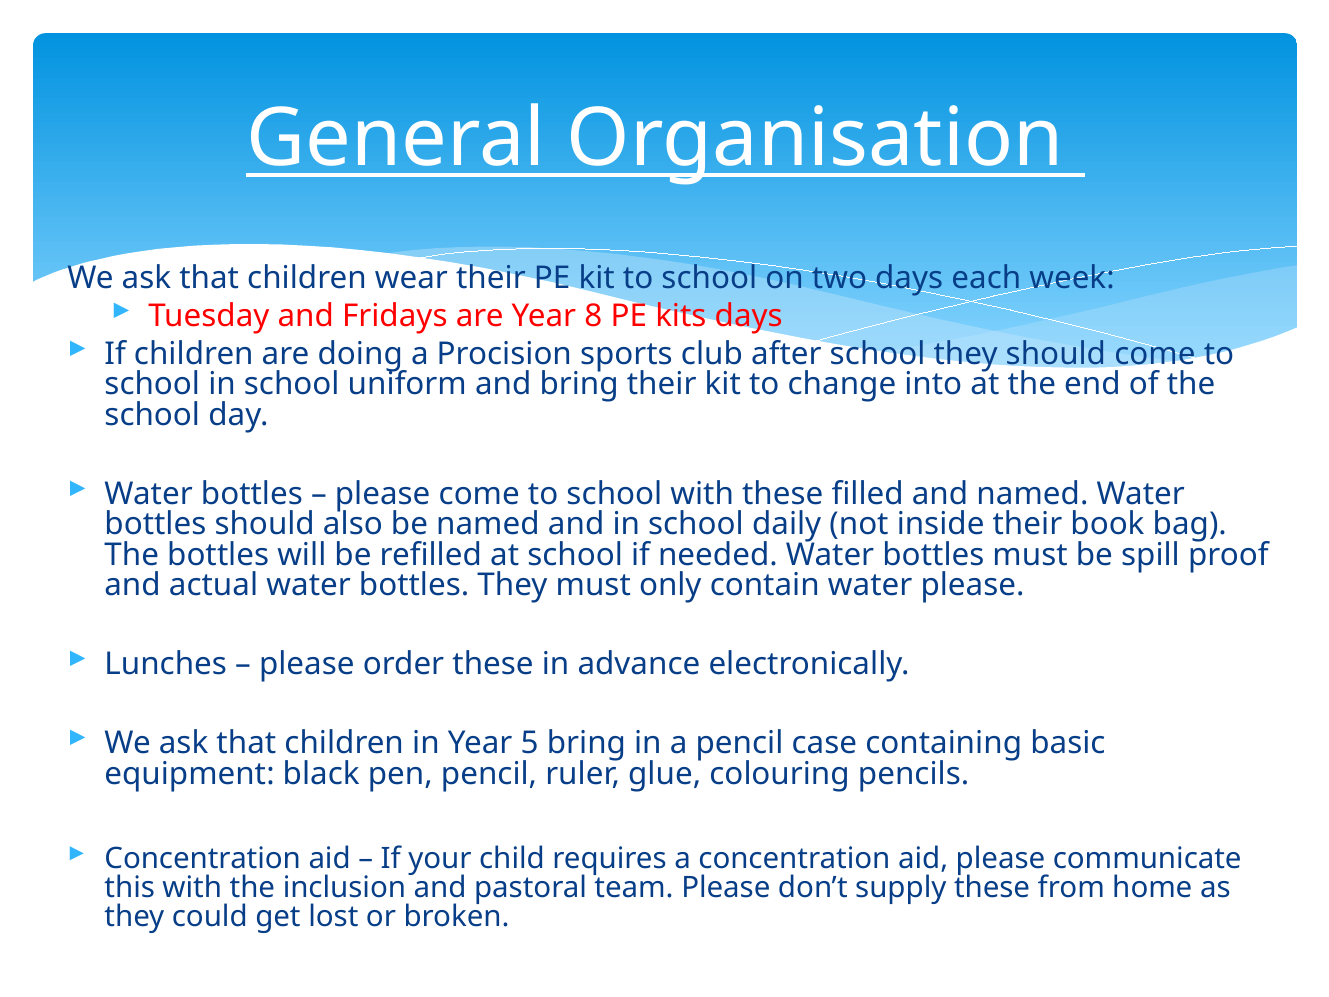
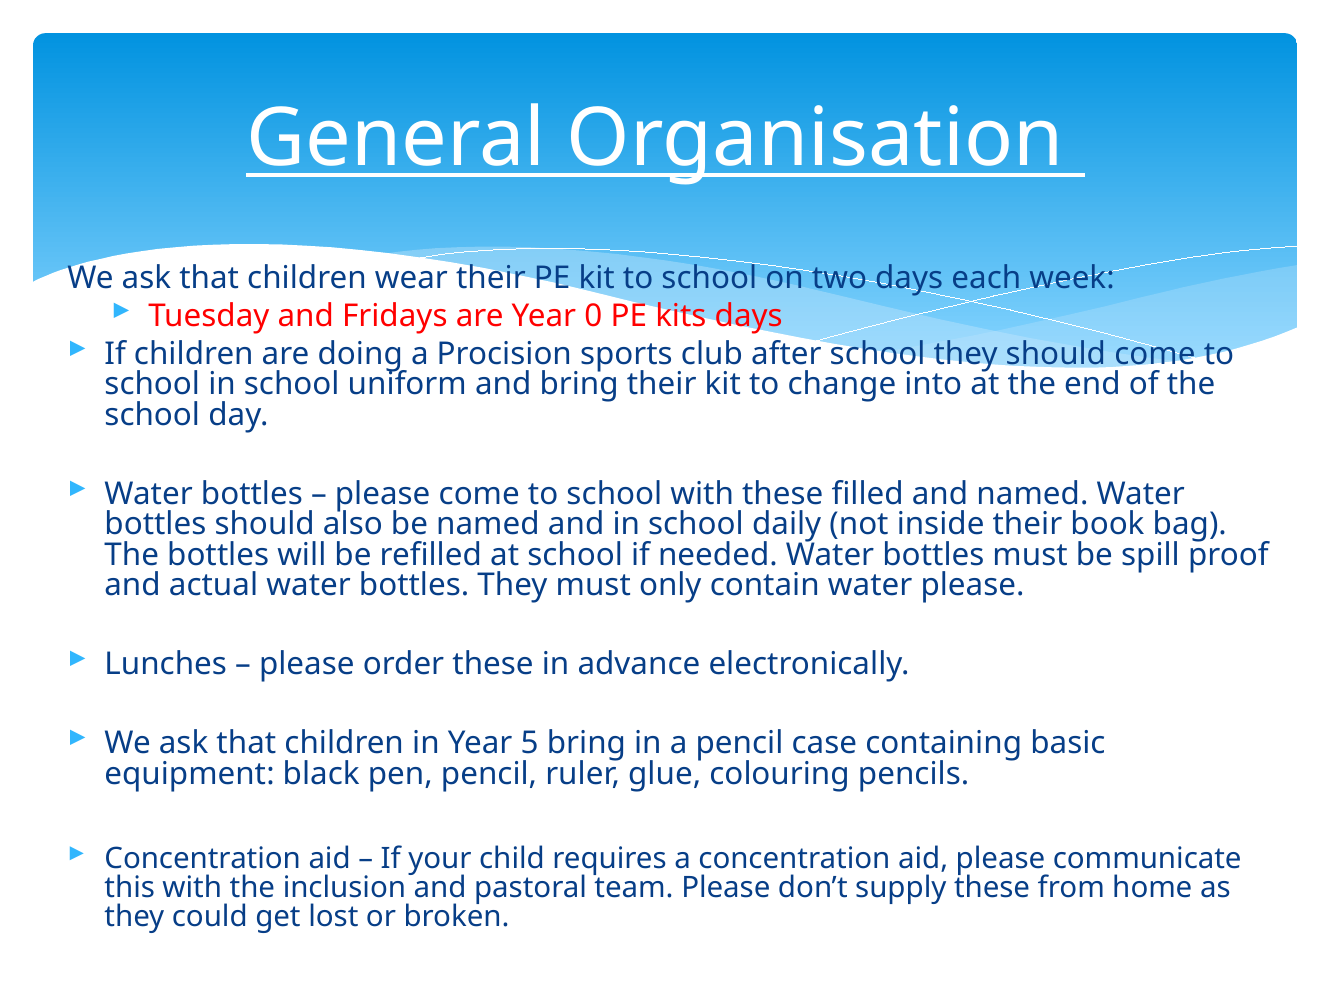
8: 8 -> 0 (593, 316)
